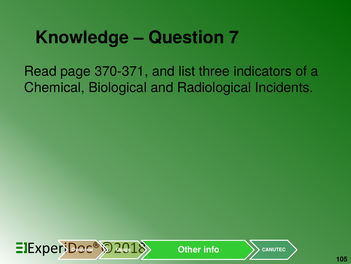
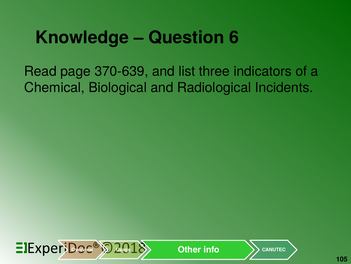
7: 7 -> 6 (234, 37)
370-371: 370-371 -> 370-639 (121, 71)
